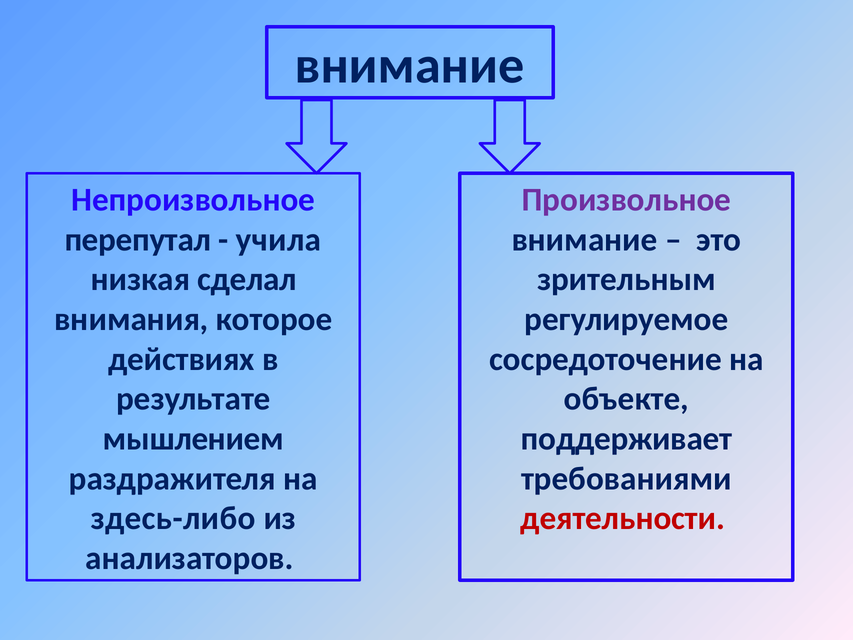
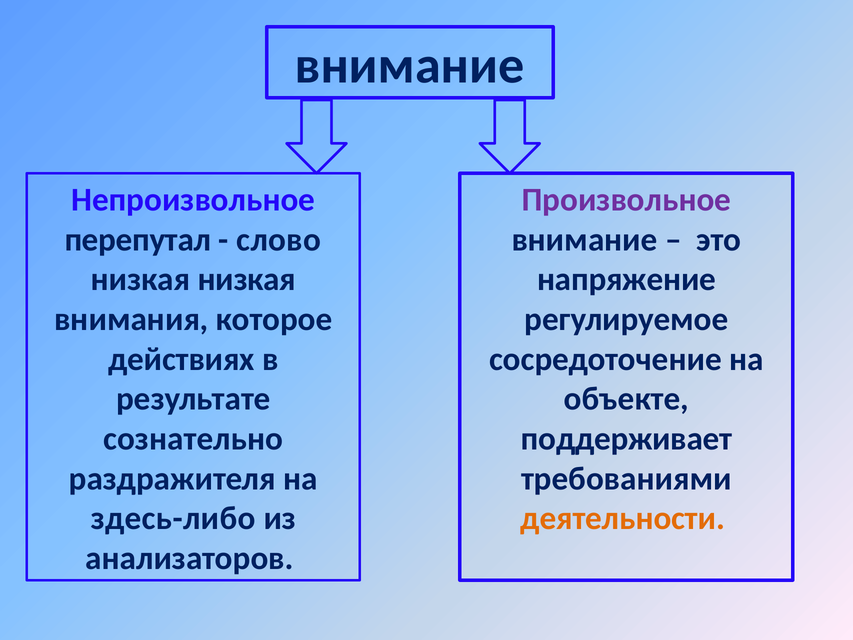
учила: учила -> слово (279, 239)
низкая сделал: сделал -> низкая (247, 279)
зрительным: зрительным -> напряжение (627, 279)
мышлением: мышлением -> сознательно (193, 439)
деятельности colour: red -> orange (623, 518)
